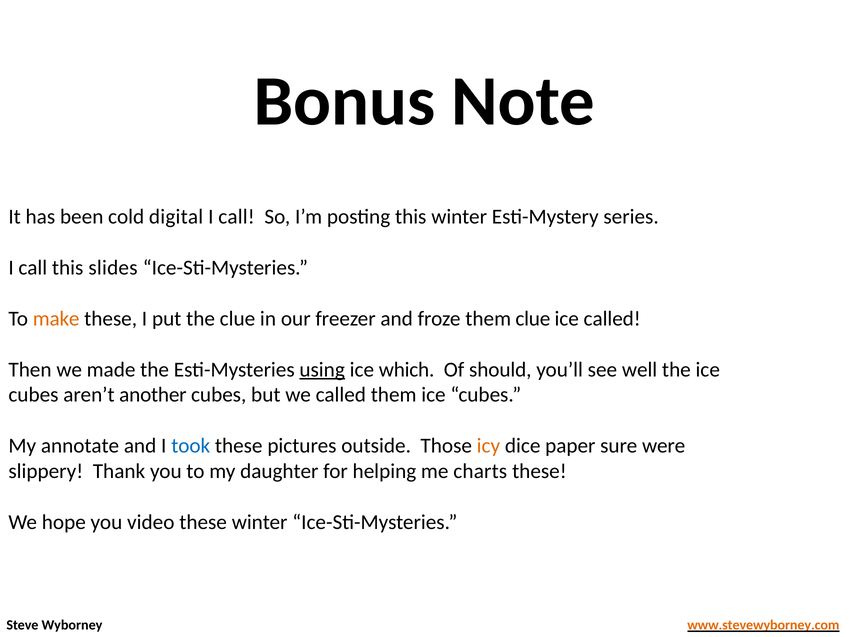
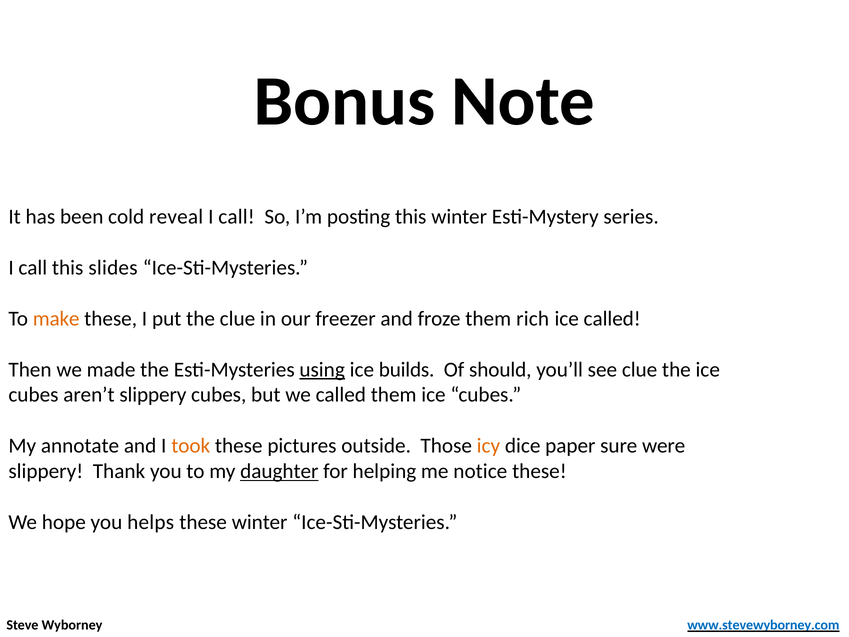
digital: digital -> reveal (176, 217)
them clue: clue -> rich (533, 318)
which: which -> builds (407, 369)
see well: well -> clue (640, 369)
aren’t another: another -> slippery (153, 395)
took colour: blue -> orange (191, 446)
daughter underline: none -> present (279, 471)
charts: charts -> notice (480, 471)
video: video -> helps (151, 522)
www.stevewyborney.com colour: orange -> blue (763, 625)
